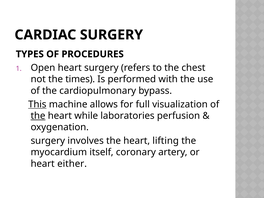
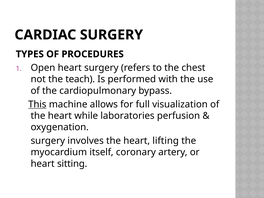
times: times -> teach (80, 79)
the underline: present -> none (38, 116)
either: either -> sitting (72, 164)
